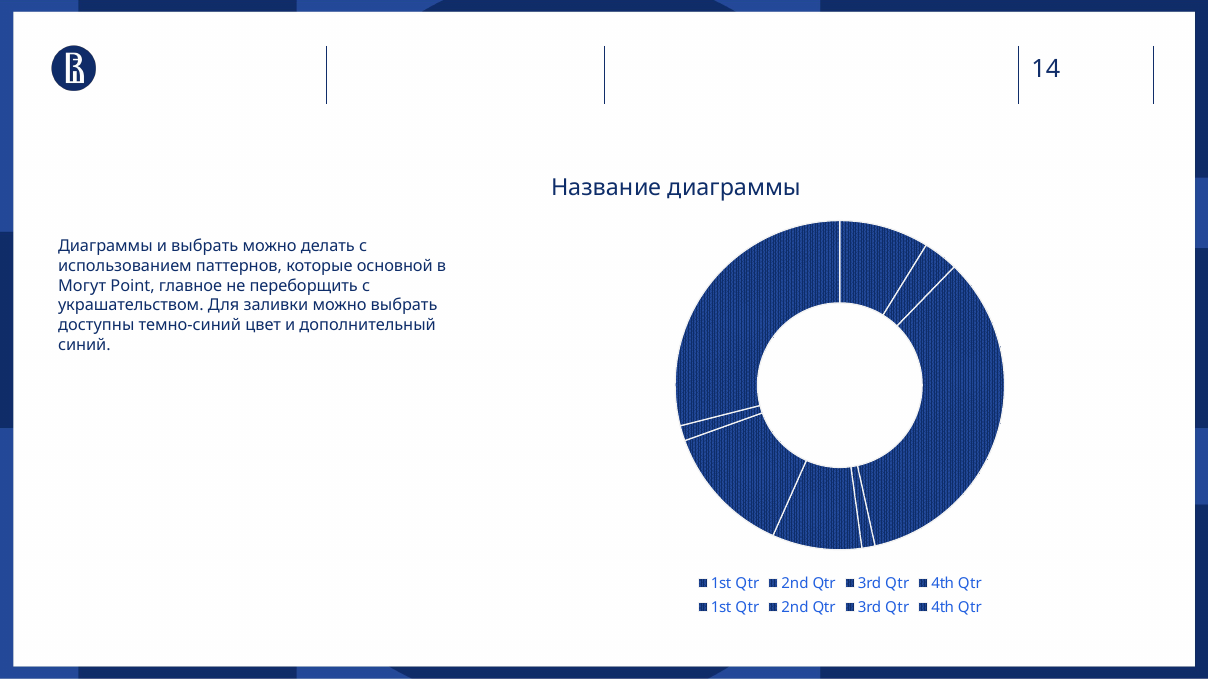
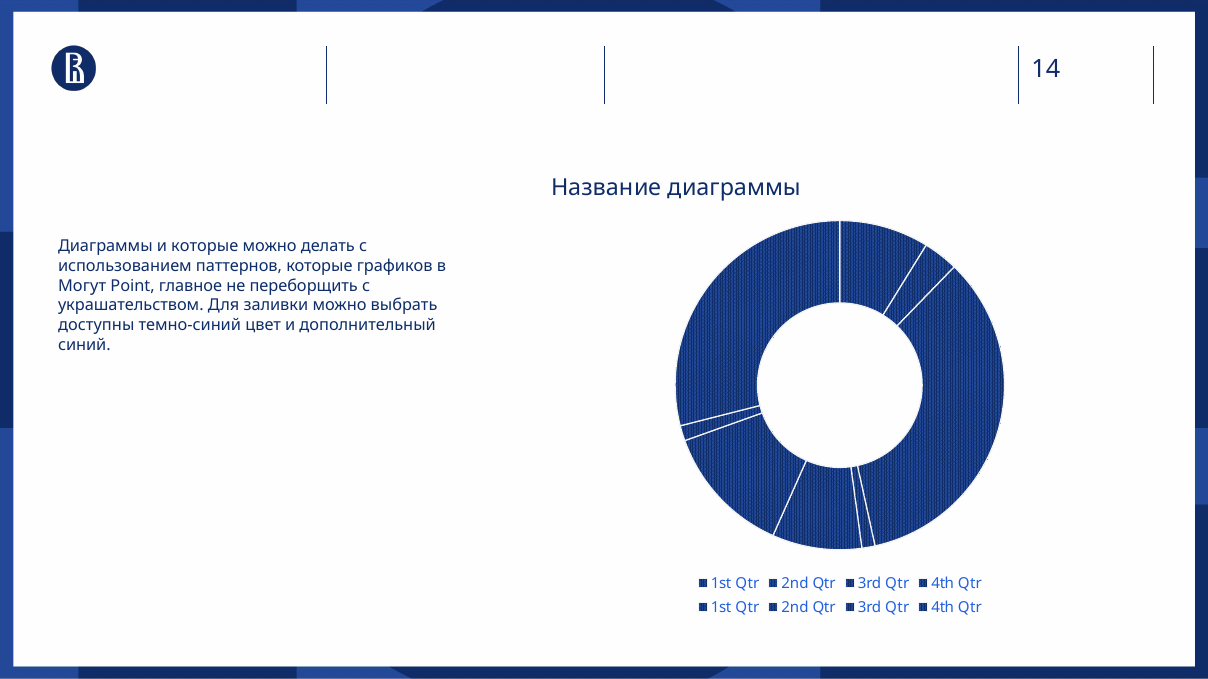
и выбрать: выбрать -> которые (205, 247)
основной: основной -> графиков (395, 266)
